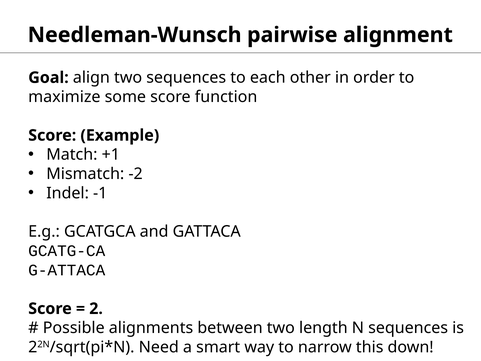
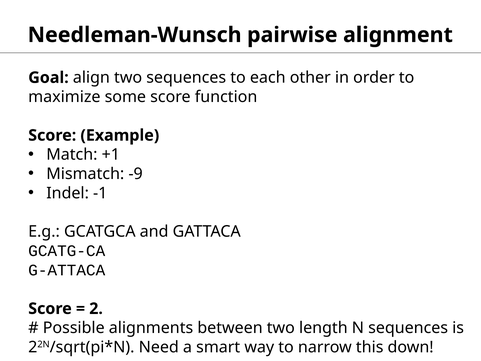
-2: -2 -> -9 (136, 174)
